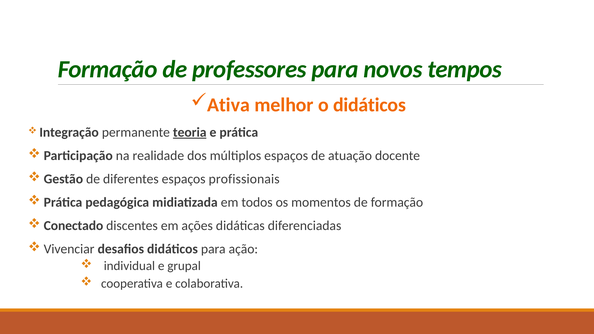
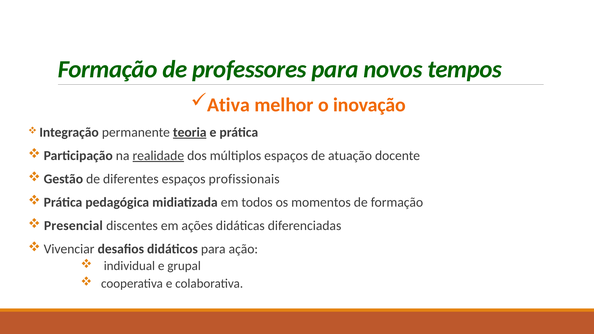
o didáticos: didáticos -> inovação (370, 105)
realidade underline: none -> present (158, 156)
Conectado: Conectado -> Presencial (73, 226)
